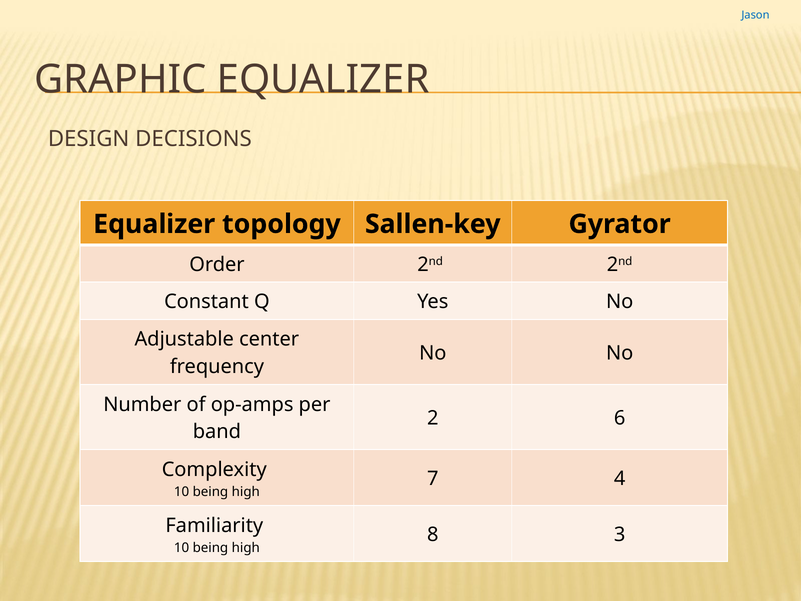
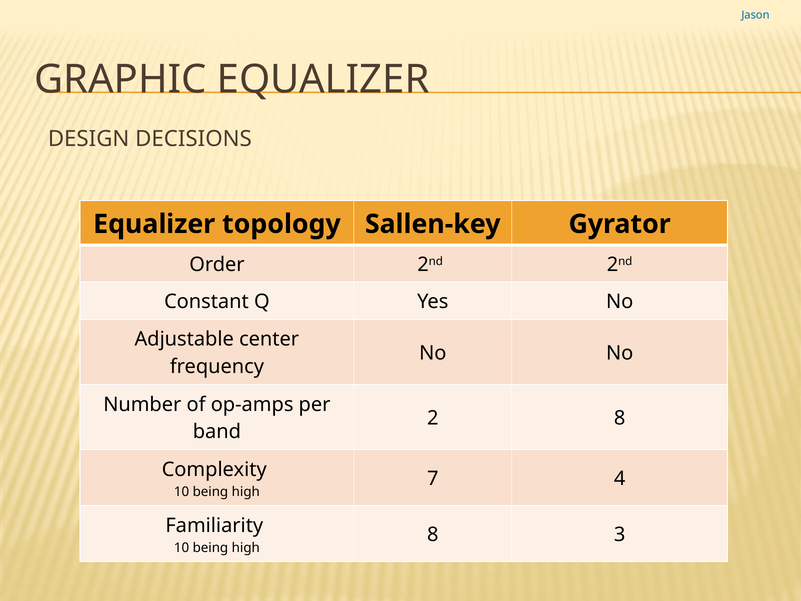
2 6: 6 -> 8 (620, 418)
